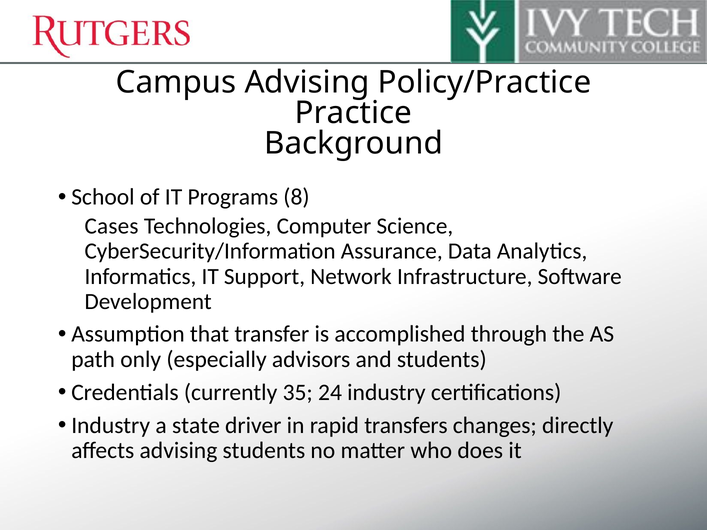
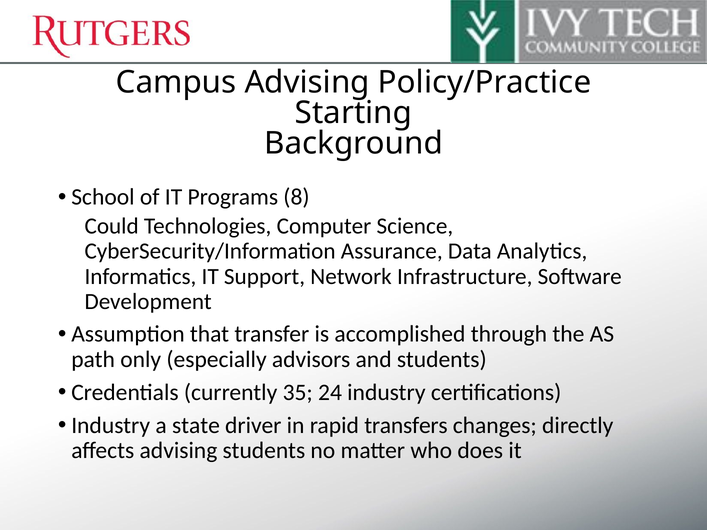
Practice: Practice -> Starting (353, 113)
Cases: Cases -> Could (112, 226)
